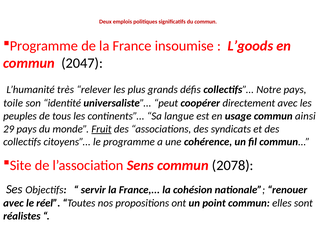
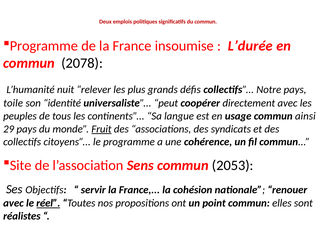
L’goods: L’goods -> L’durée (250, 46)
2047: 2047 -> 2078 (82, 63)
très: très -> nuit (66, 90)
2078: 2078 -> 2053 (233, 165)
réel underline: none -> present (48, 203)
